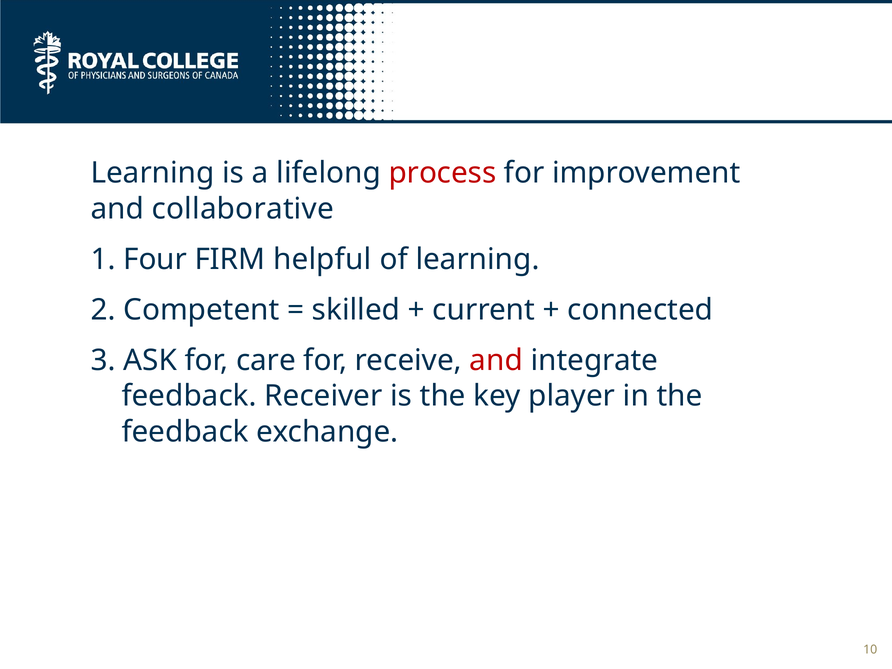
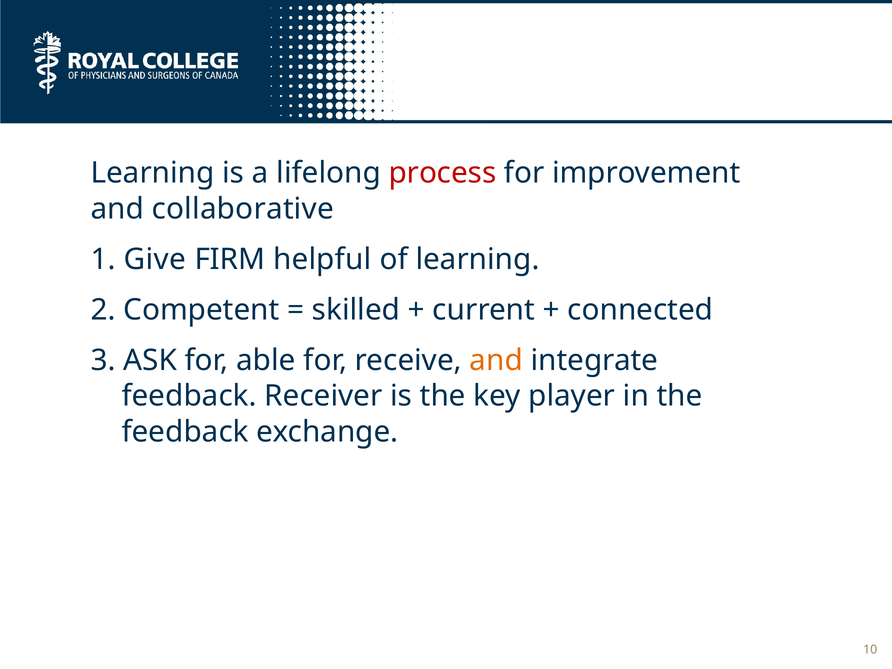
Four: Four -> Give (155, 259)
care: care -> able (266, 360)
and colour: red -> orange (496, 360)
